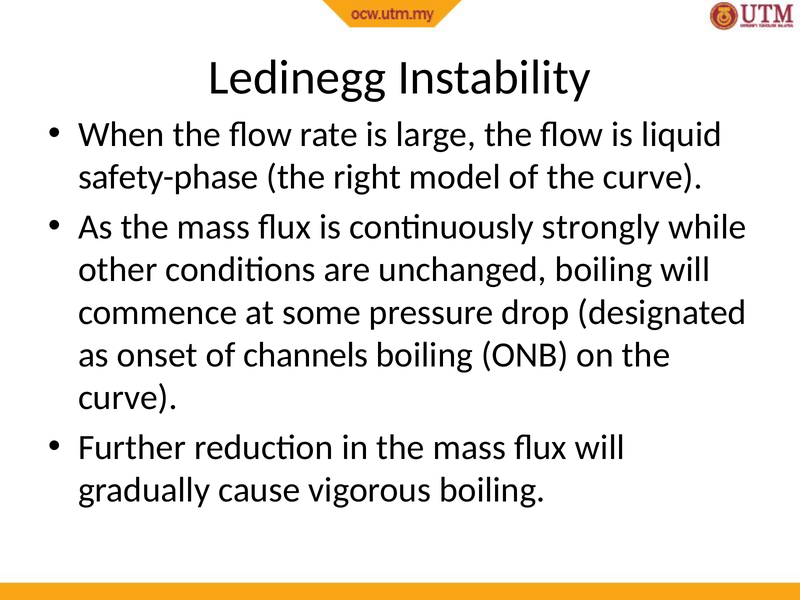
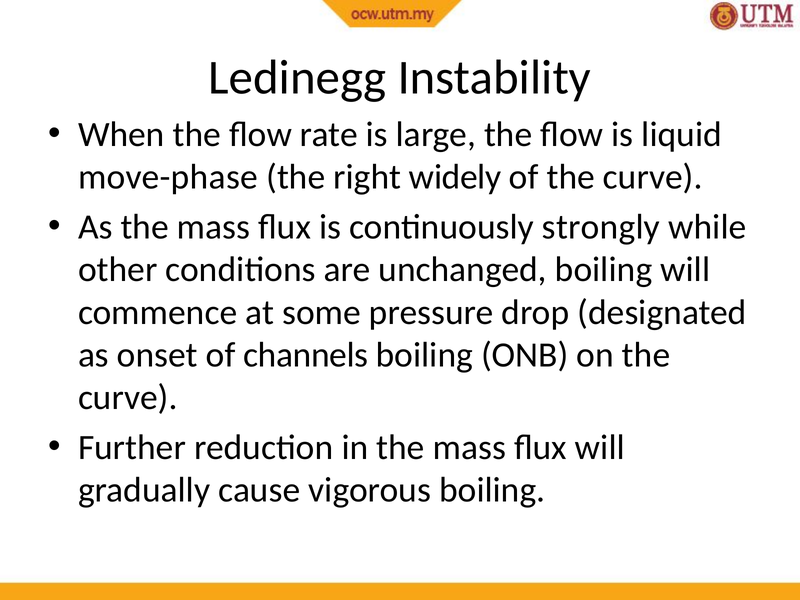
safety-phase: safety-phase -> move-phase (168, 177)
model: model -> widely (455, 177)
